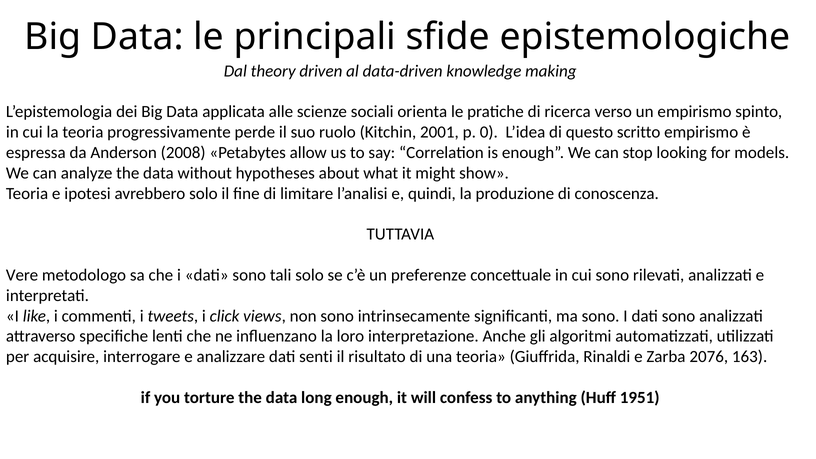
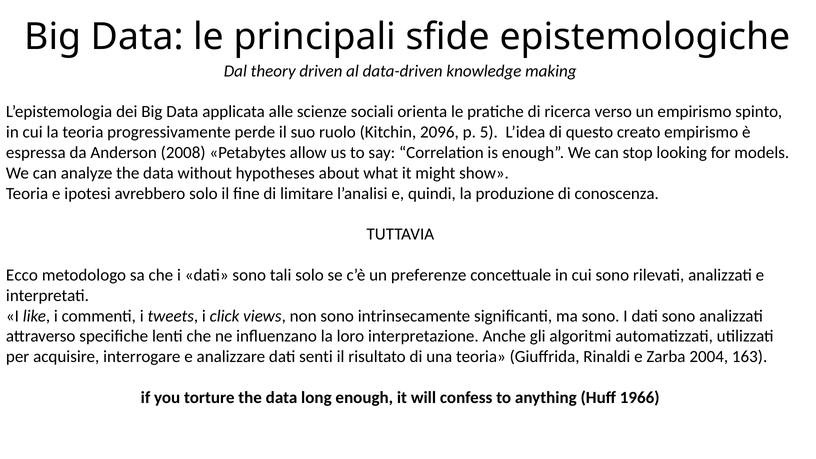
2001: 2001 -> 2096 (439, 132)
0: 0 -> 5 (489, 132)
scritto: scritto -> creato (639, 132)
Vere: Vere -> Ecco (22, 275)
2076: 2076 -> 2004 (709, 357)
1951: 1951 -> 1966 (640, 398)
